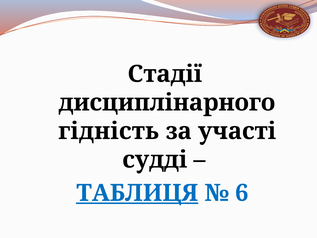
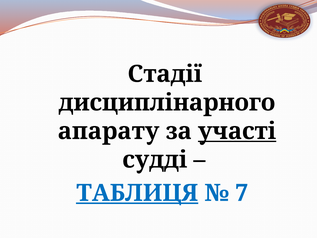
гідність: гідність -> апарату (109, 131)
участі underline: none -> present (237, 131)
6: 6 -> 7 (242, 193)
